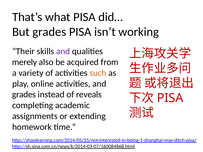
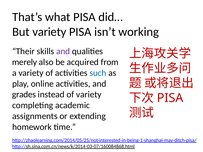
But grades: grades -> variety (49, 32)
such colour: orange -> blue (98, 73)
of reveals: reveals -> variety (89, 95)
